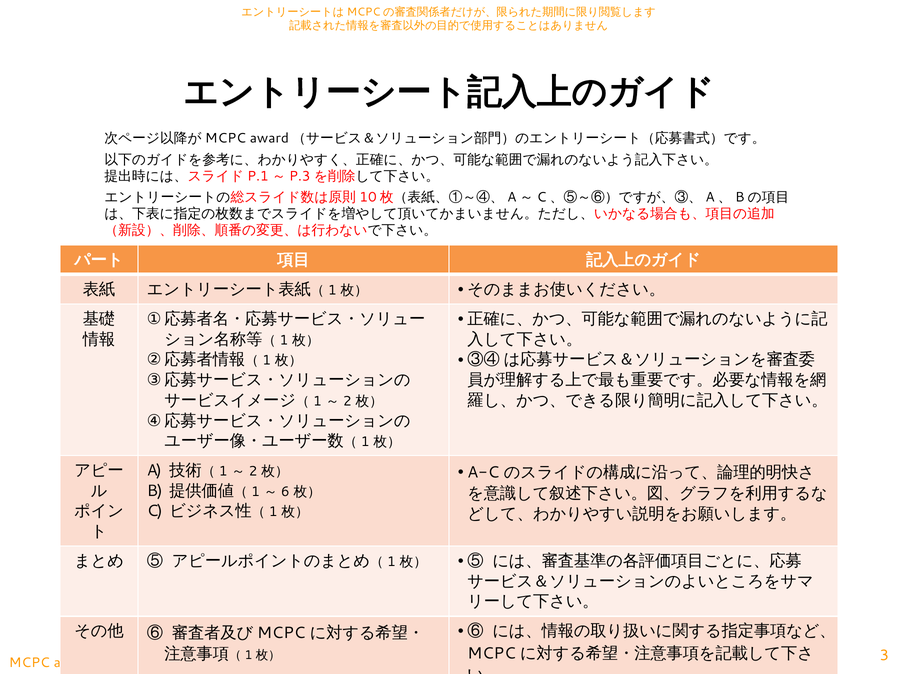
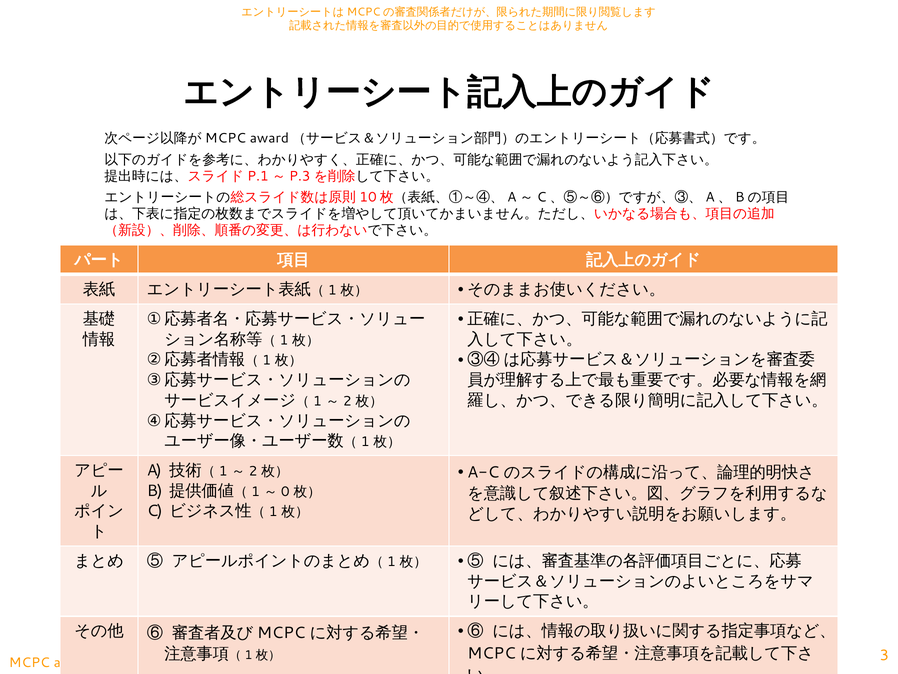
6: 6 -> 0 (285, 491)
